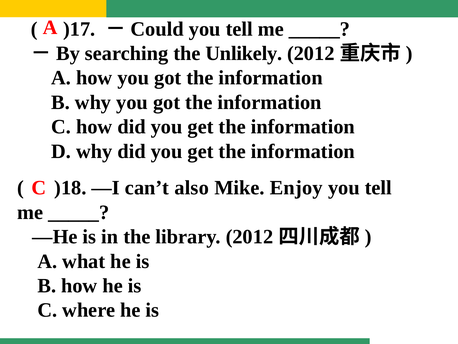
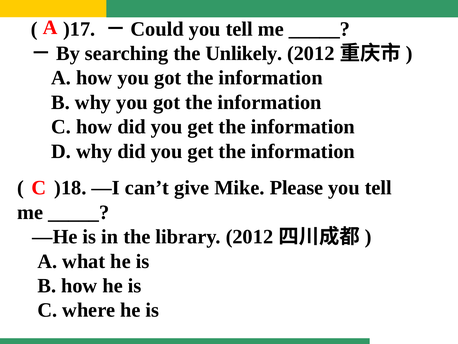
also: also -> give (192, 188)
Enjoy: Enjoy -> Please (296, 188)
